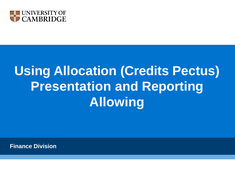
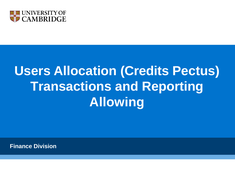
Using: Using -> Users (32, 71)
Presentation: Presentation -> Transactions (71, 87)
